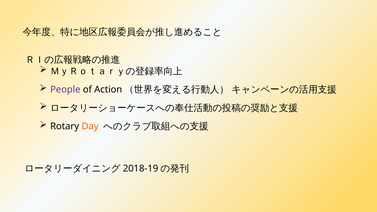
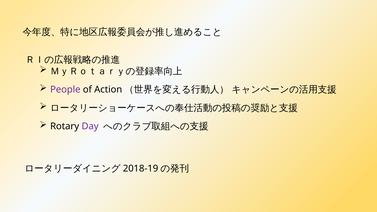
Day colour: orange -> purple (90, 126)
